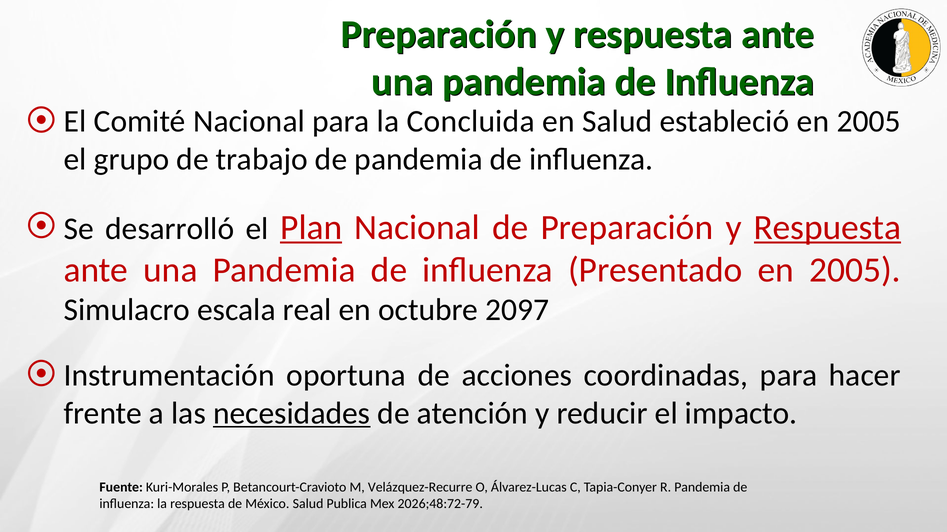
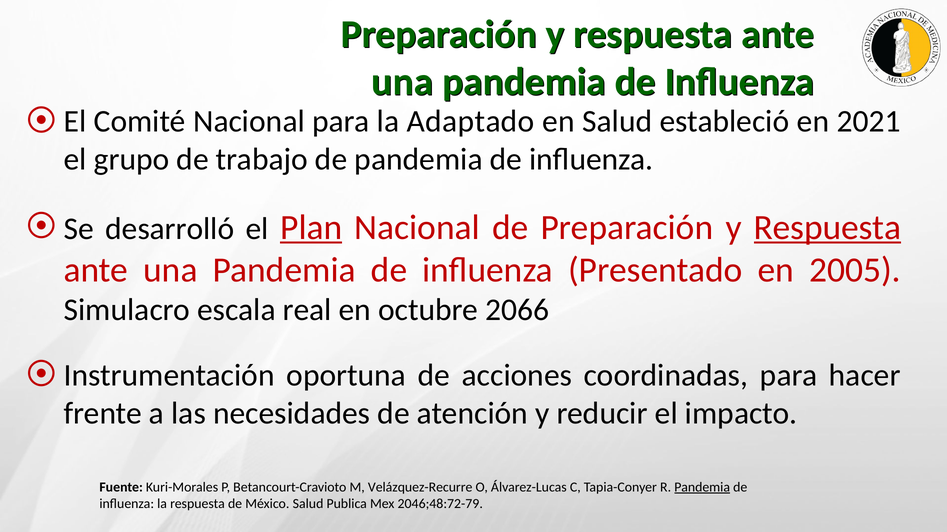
Concluida: Concluida -> Adaptado (471, 122)
estableció en 2005: 2005 -> 2021 (869, 122)
2097: 2097 -> 2066 (517, 310)
necesidades underline: present -> none (292, 414)
Pandemia underline: none -> present (702, 488)
2026;48:72-79: 2026;48:72-79 -> 2046;48:72-79 (440, 504)
